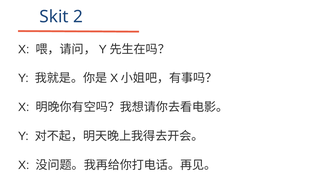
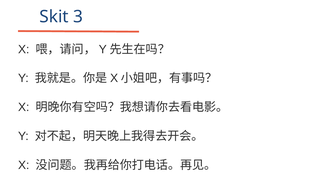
2: 2 -> 3 (78, 17)
